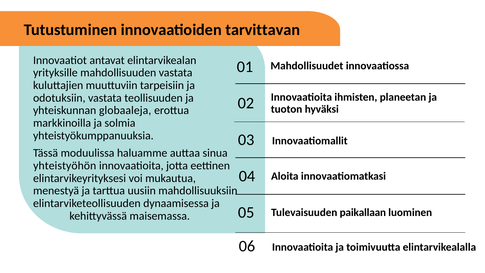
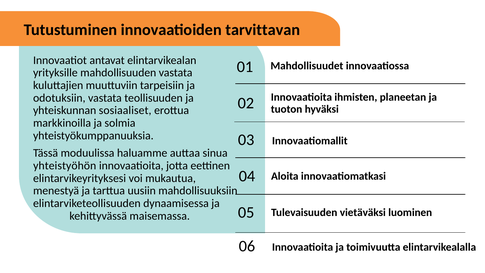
globaaleja: globaaleja -> sosiaaliset (125, 110)
paikallaan: paikallaan -> vietäväksi (363, 212)
